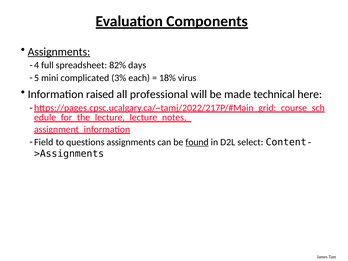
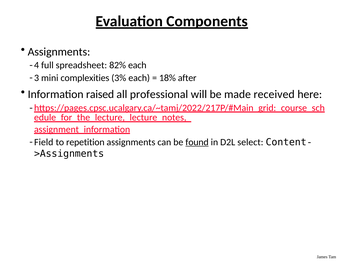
Assignments underline: present -> none (59, 52)
82% days: days -> each (137, 65)
5: 5 -> 3 (37, 78)
complicated: complicated -> complexities (85, 78)
virus: virus -> after (187, 78)
technical: technical -> received (274, 94)
questions: questions -> repetition (85, 142)
